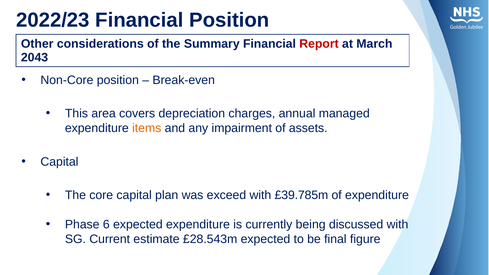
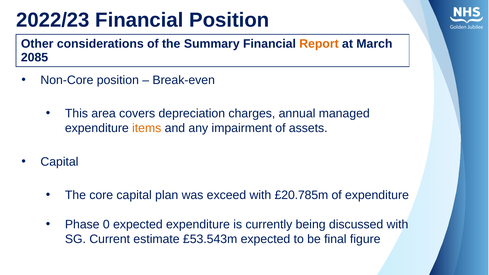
Report colour: red -> orange (319, 44)
2043: 2043 -> 2085 (35, 58)
£39.785m: £39.785m -> £20.785m (301, 195)
6: 6 -> 0 (106, 224)
£28.543m: £28.543m -> £53.543m (210, 239)
